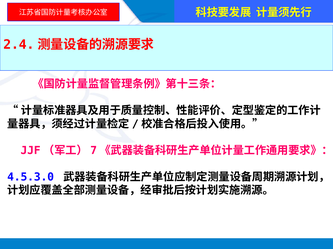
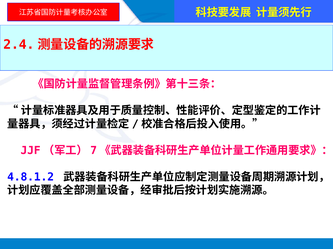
4.5.3.0: 4.5.3.0 -> 4.8.1.2 (31, 178)
